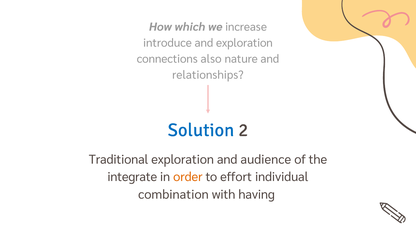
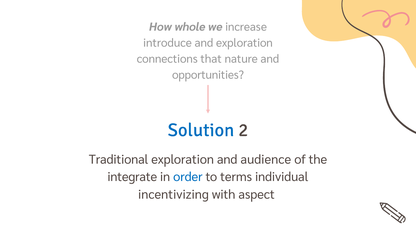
which: which -> whole (190, 27)
also: also -> that (211, 59)
relationships: relationships -> opportunities (208, 75)
order colour: orange -> blue (188, 177)
effort: effort -> terms (236, 177)
combination: combination -> incentivizing (173, 195)
having: having -> aspect (257, 195)
